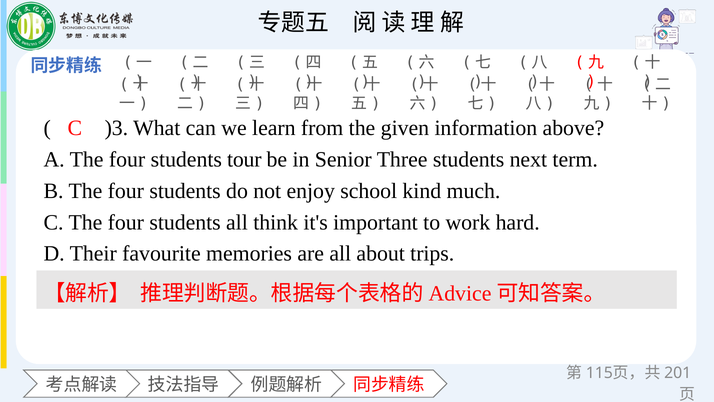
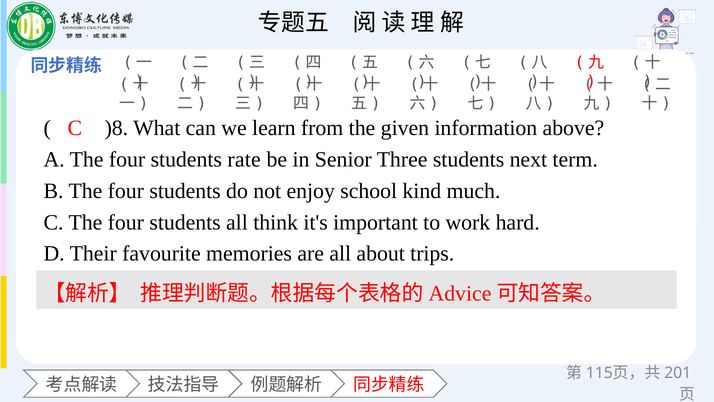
)3: )3 -> )8 (116, 128)
tour: tour -> rate (244, 159)
